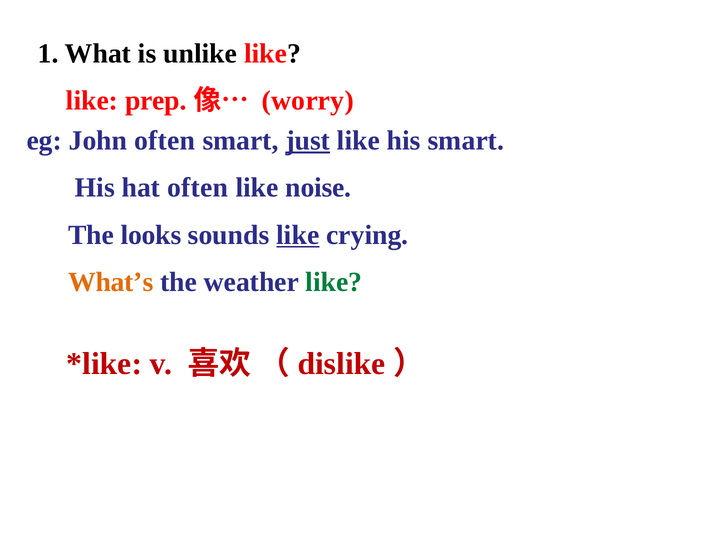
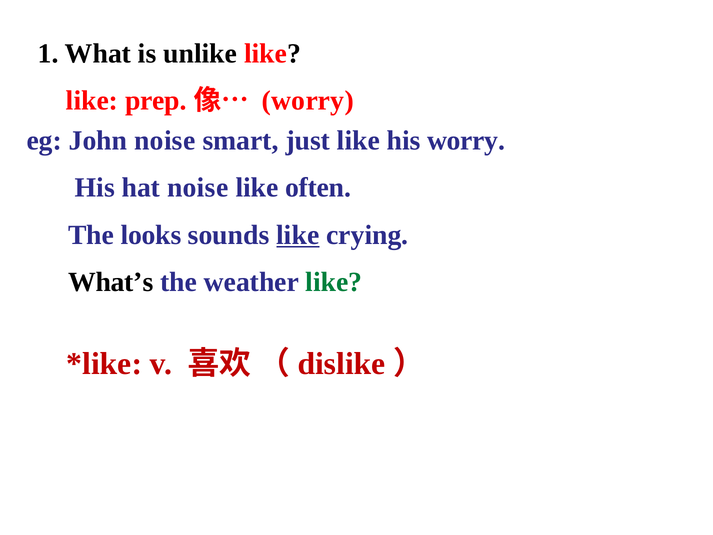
John often: often -> noise (165, 141)
just underline: present -> none (308, 141)
his smart: smart -> worry (466, 141)
hat often: often -> noise (198, 188)
noise: noise -> often (318, 188)
What’s colour: orange -> black (111, 282)
